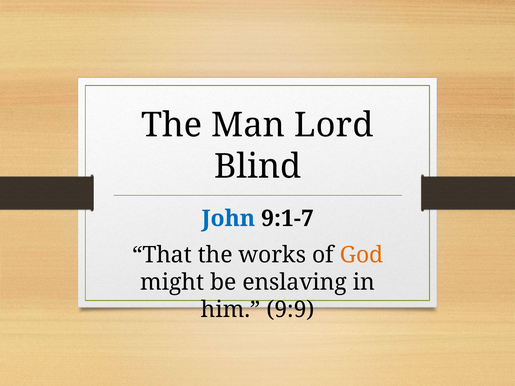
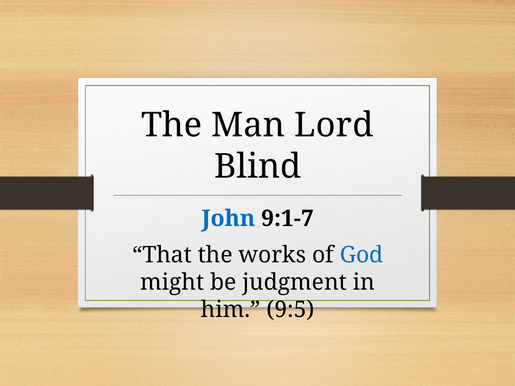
God colour: orange -> blue (361, 255)
enslaving: enslaving -> judgment (295, 282)
9:9: 9:9 -> 9:5 (290, 310)
